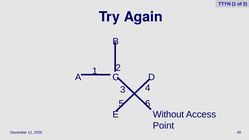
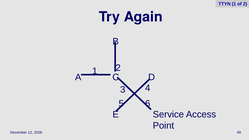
Without: Without -> Service (168, 115)
